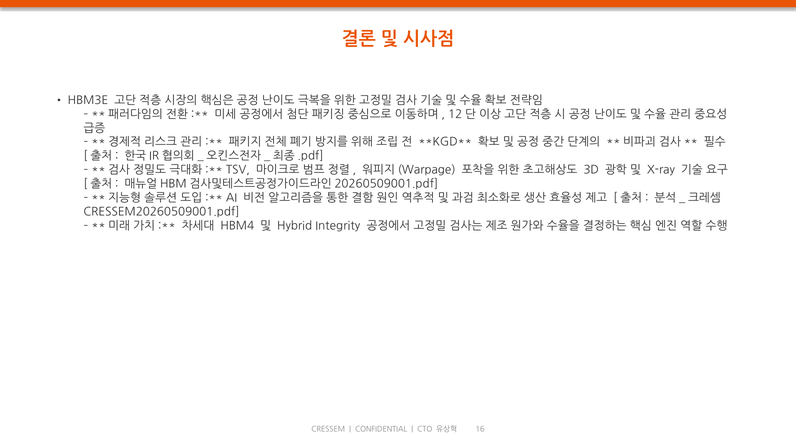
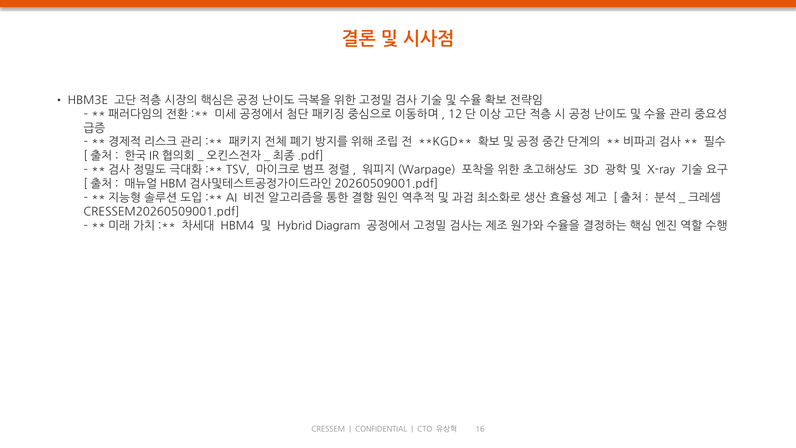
Integrity: Integrity -> Diagram (338, 226)
